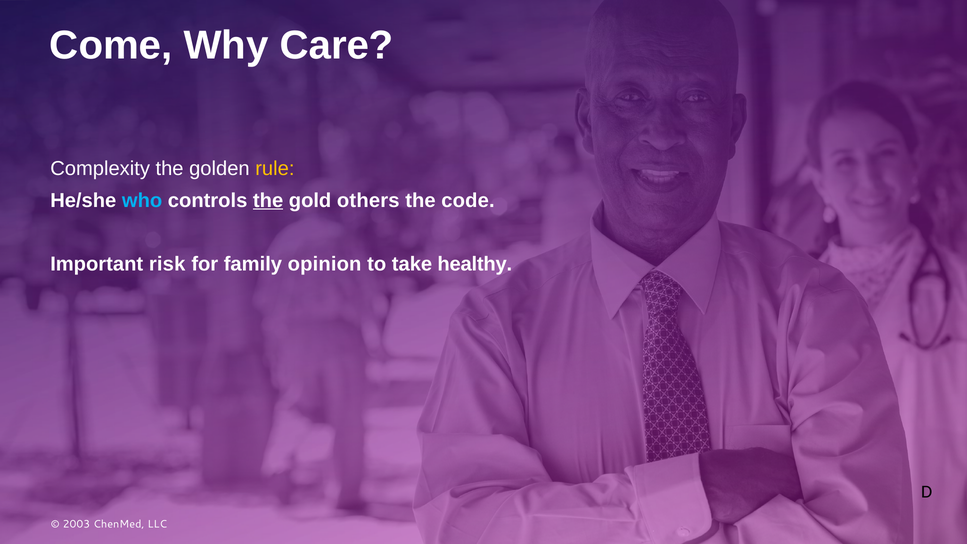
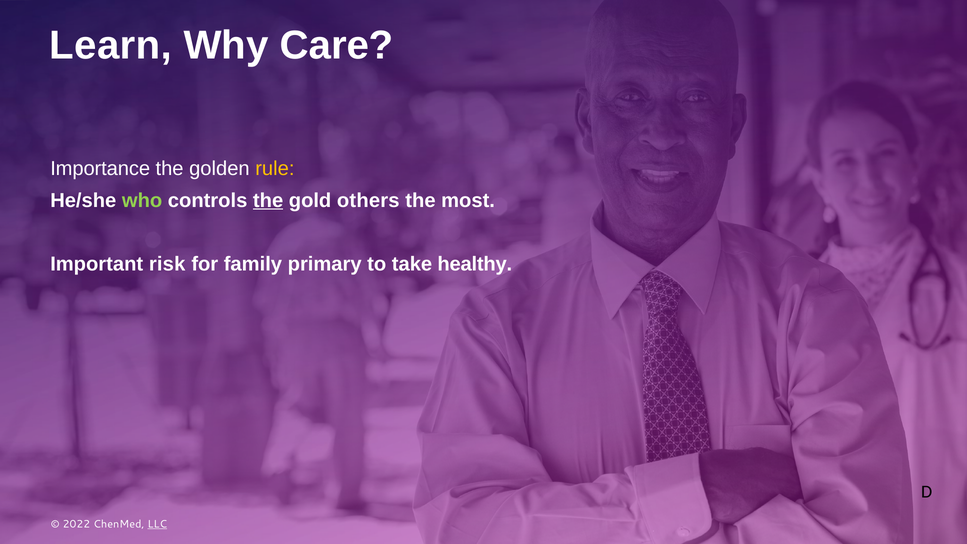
Come: Come -> Learn (111, 45)
Complexity: Complexity -> Importance (100, 169)
who colour: light blue -> light green (142, 200)
code: code -> most (468, 200)
opinion: opinion -> primary (325, 264)
2003: 2003 -> 2022 (76, 524)
LLC underline: none -> present (157, 524)
